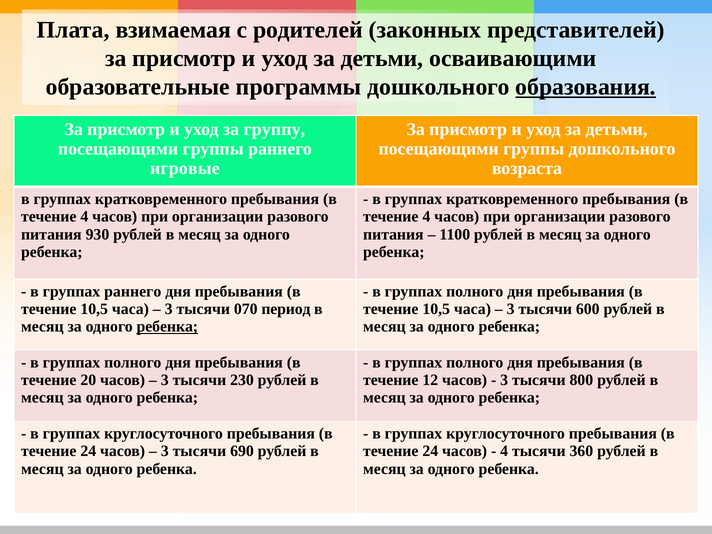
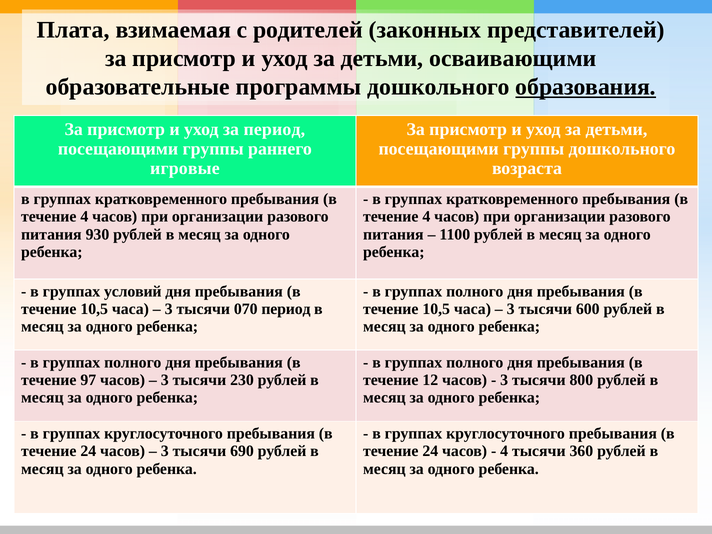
за группу: группу -> период (274, 129)
группах раннего: раннего -> условий (133, 292)
ребенка underline: present -> none (167, 327)
20: 20 -> 97 (88, 380)
